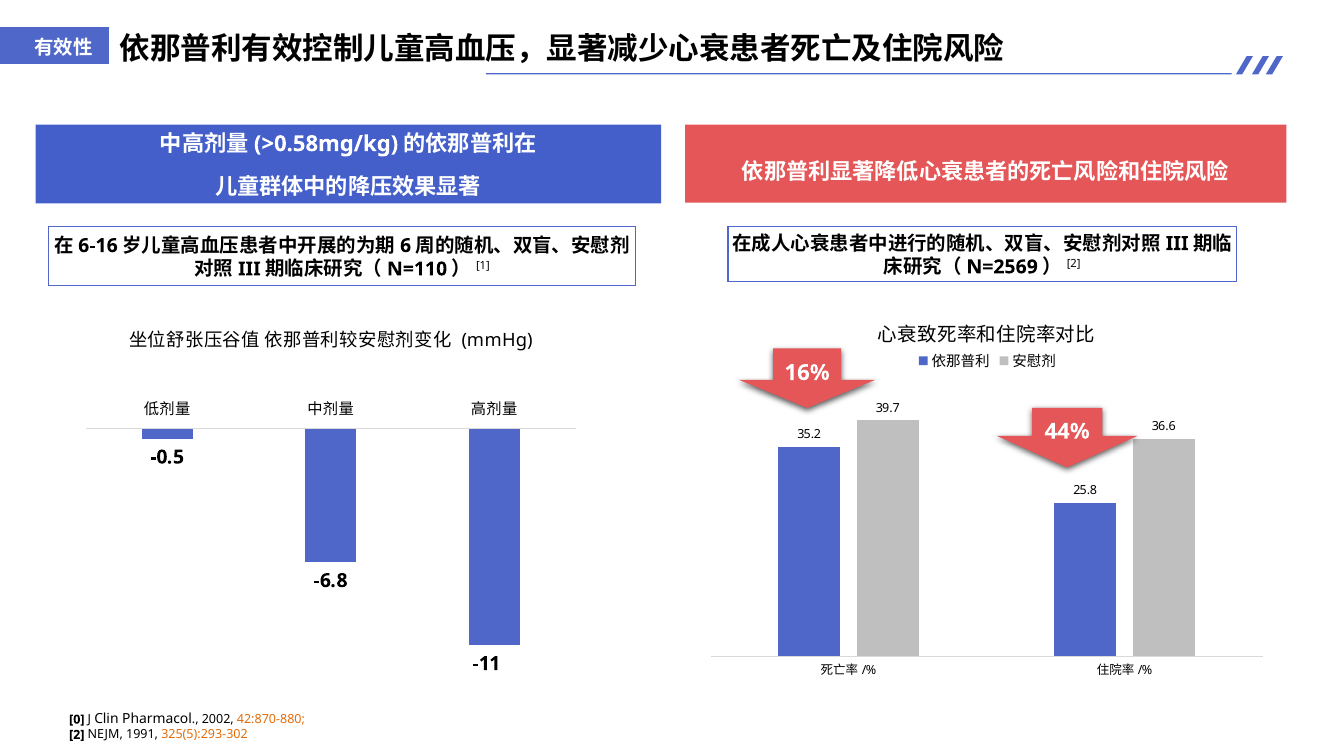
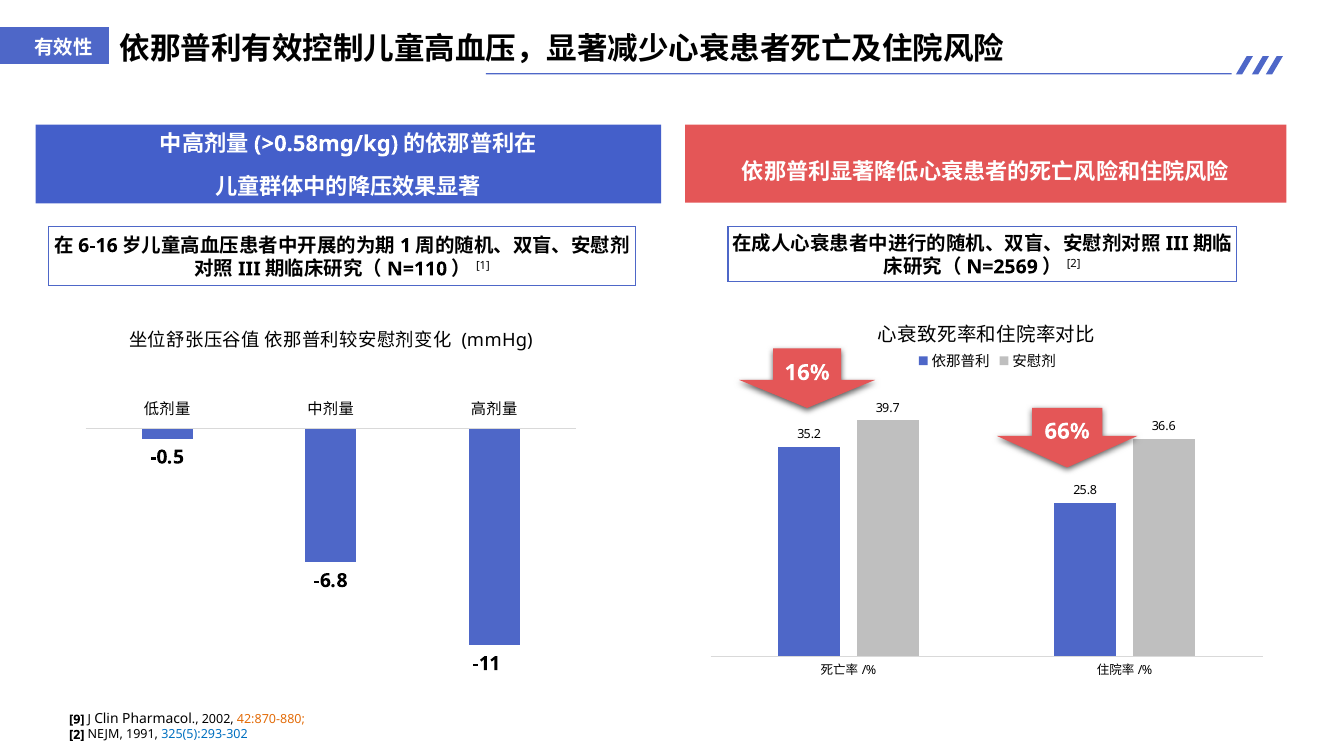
6: 6 -> 1 (406, 246)
44%: 44% -> 66% (1067, 431)
0: 0 -> 9 (77, 719)
325(5):293-302 colour: orange -> blue (205, 735)
